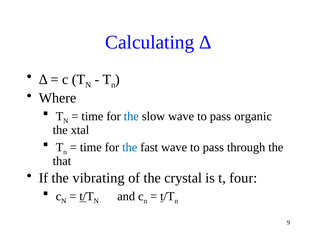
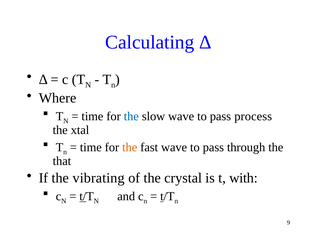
organic: organic -> process (253, 116)
the colour: blue -> orange (130, 147)
four: four -> with (244, 178)
